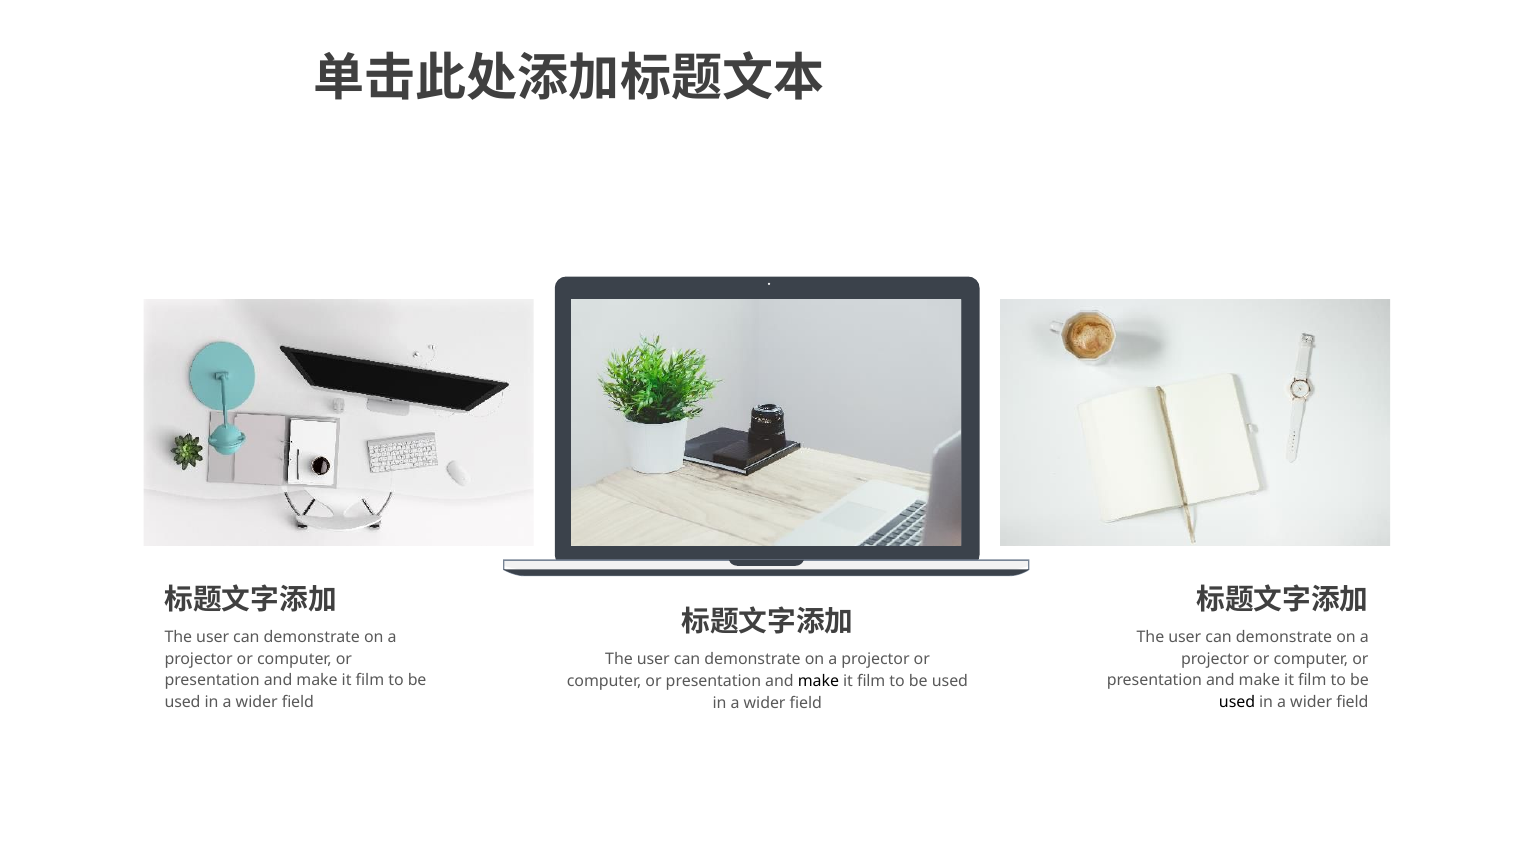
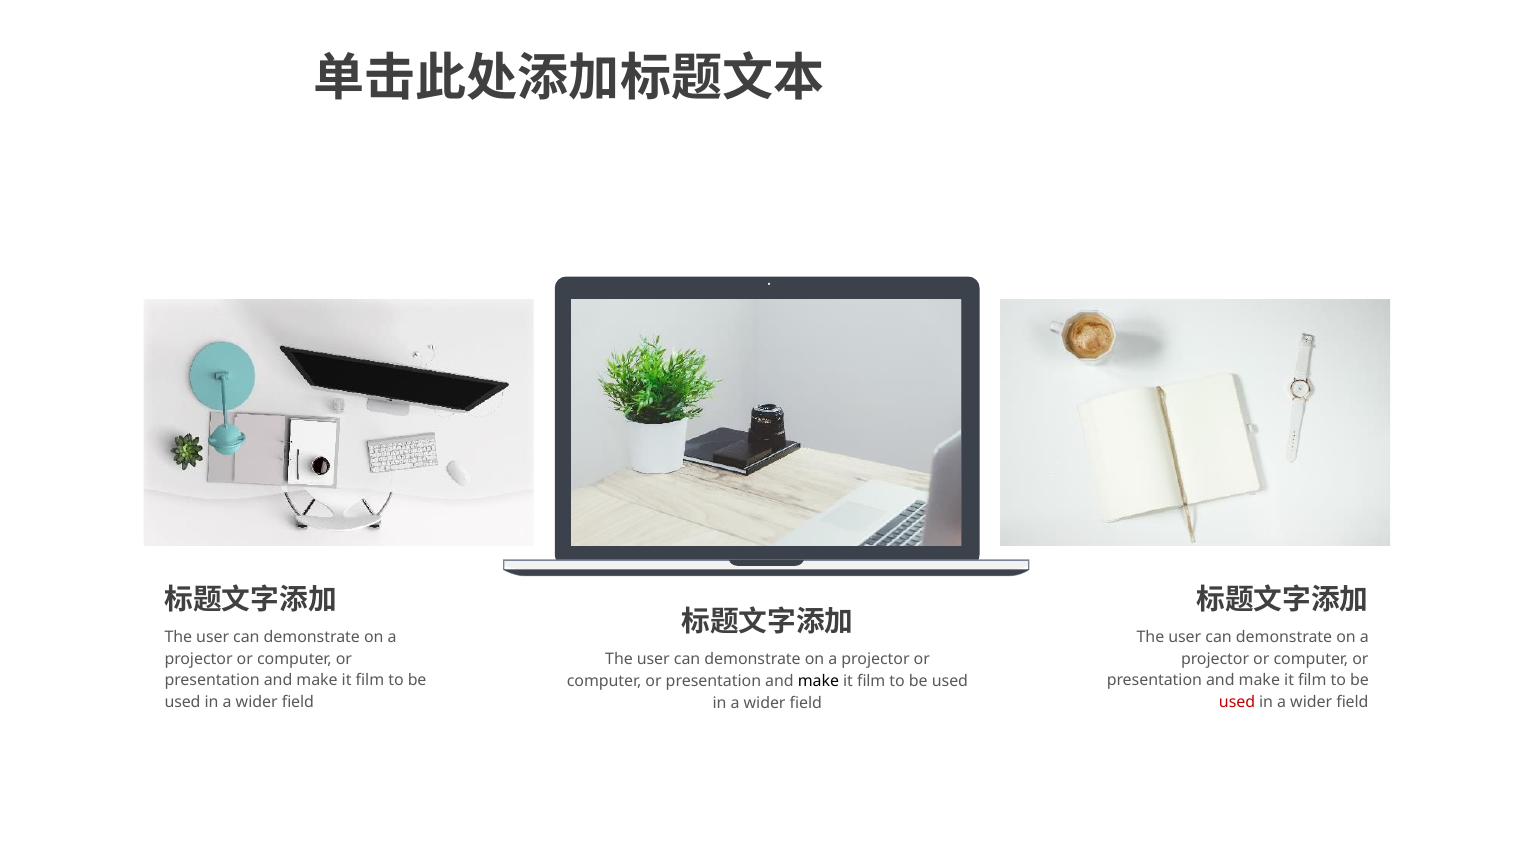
used colour: black -> red (1237, 703)
